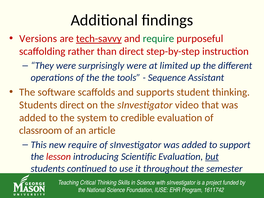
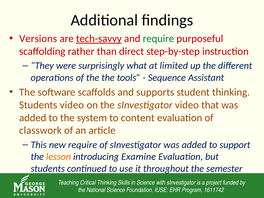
surprisingly were: were -> what (137, 66)
Students direct: direct -> video (72, 105)
credible: credible -> content (138, 118)
classroom: classroom -> classwork (40, 130)
lesson colour: red -> orange (58, 157)
Scientific: Scientific -> Examine (139, 157)
but underline: present -> none (212, 157)
